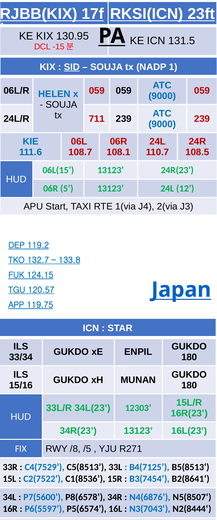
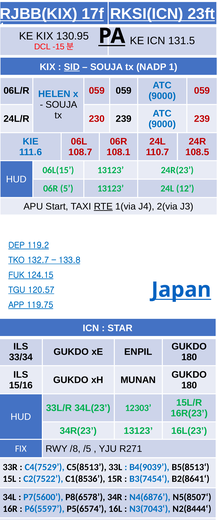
711: 711 -> 230 (97, 119)
RTE underline: none -> present (103, 206)
B4(7125: B4(7125 -> B4(9039 (149, 466)
